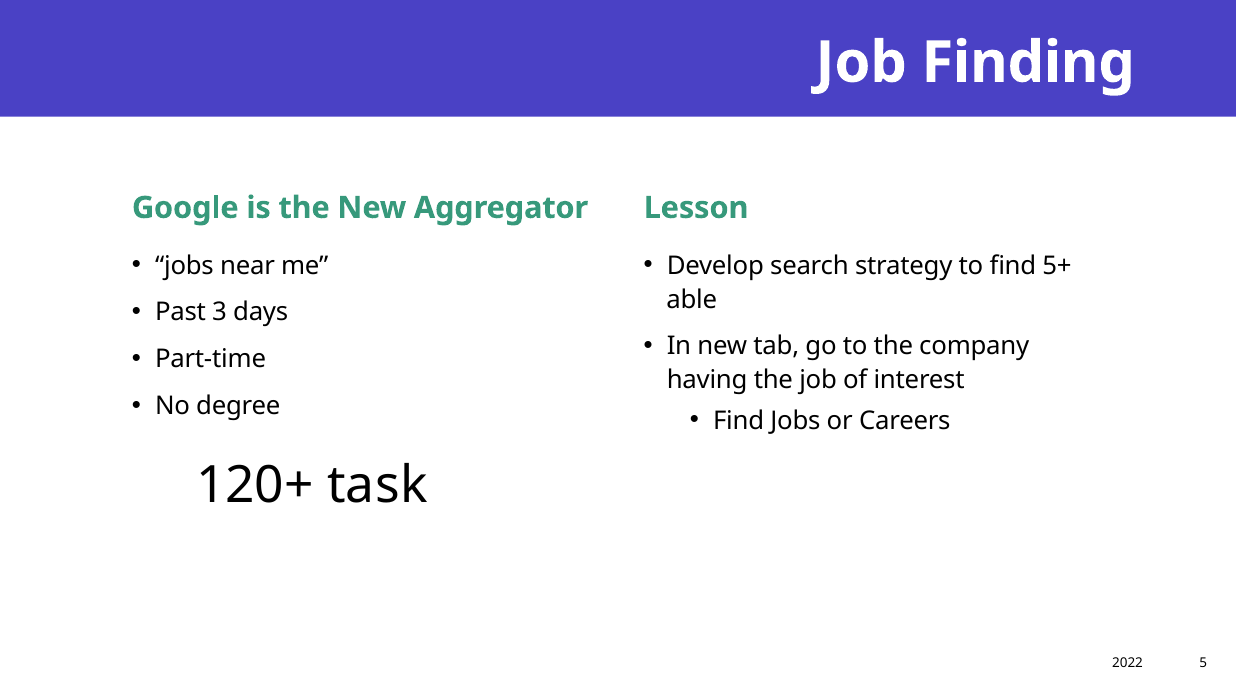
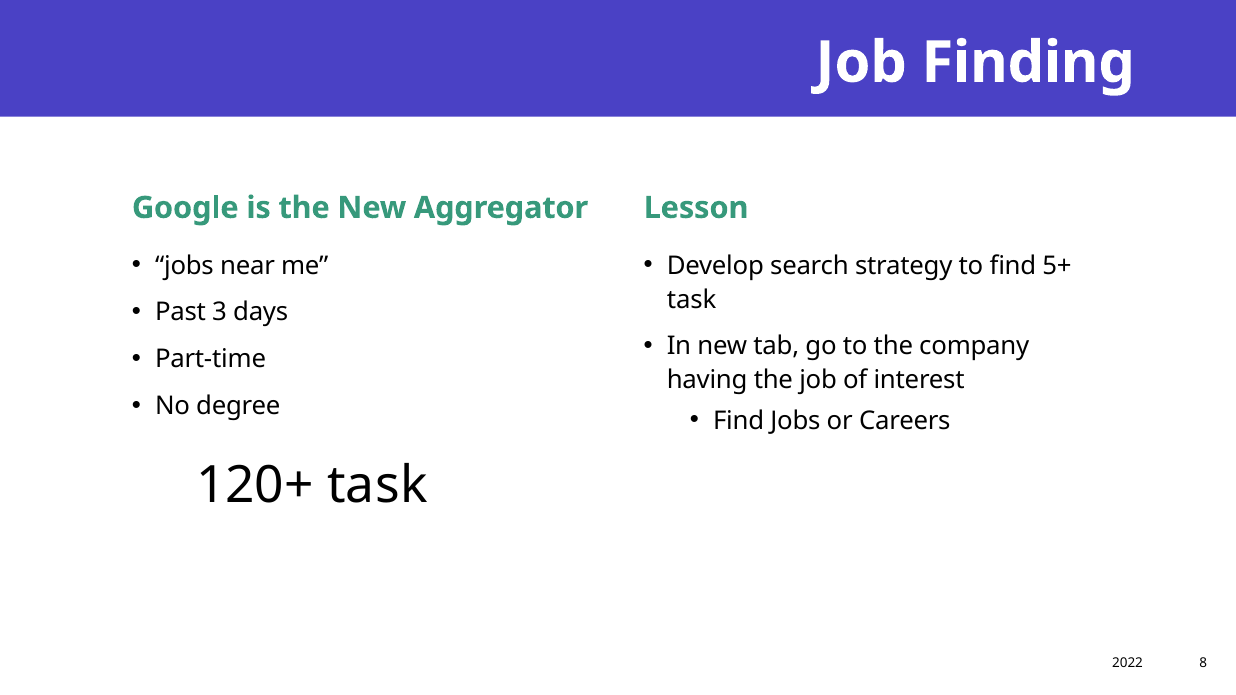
able: able -> task (692, 300)
5: 5 -> 8 (1203, 663)
